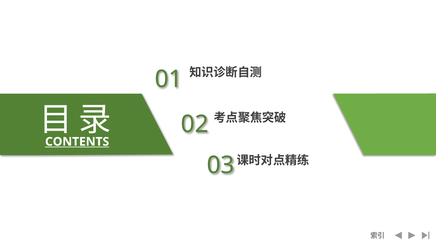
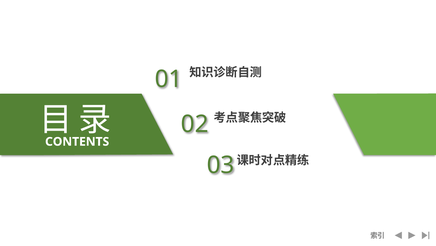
CONTENTS underline: present -> none (77, 141)
